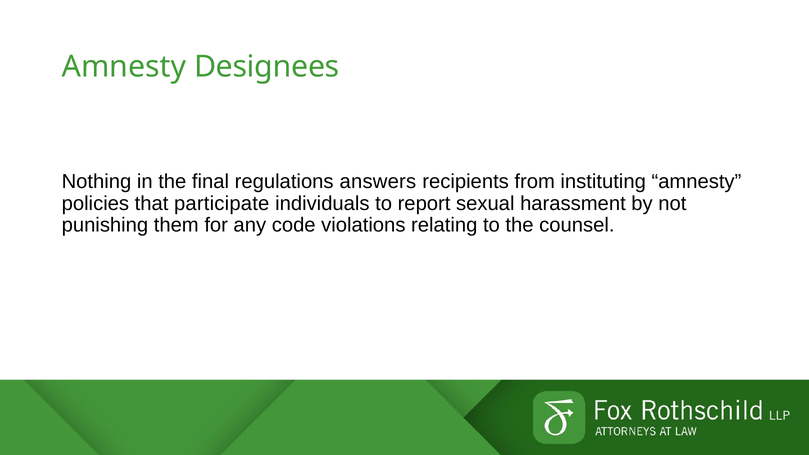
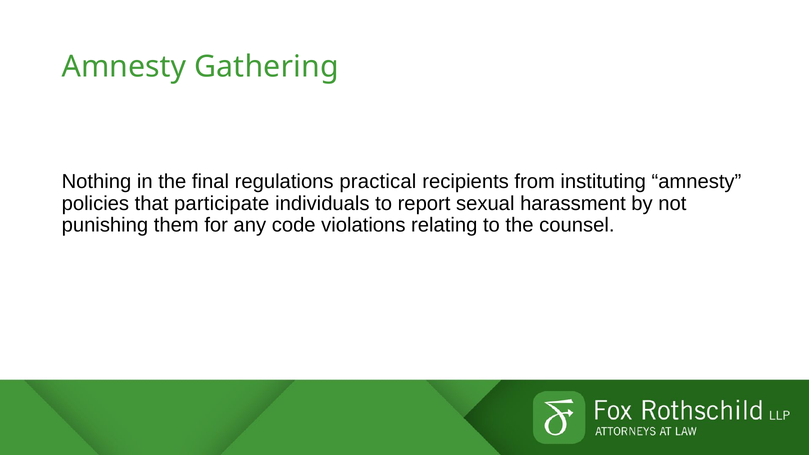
Designees: Designees -> Gathering (267, 67)
answers: answers -> practical (378, 182)
